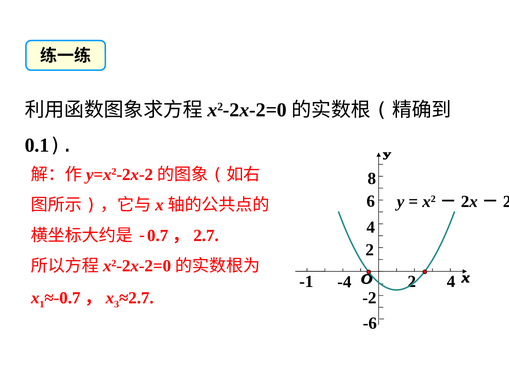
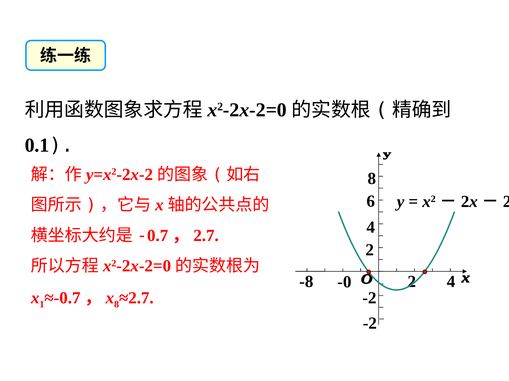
-1: -1 -> -8 (306, 282)
-4: -4 -> -0 (344, 283)
3: 3 -> 8 (117, 305)
-6: -6 -> -2 (370, 324)
